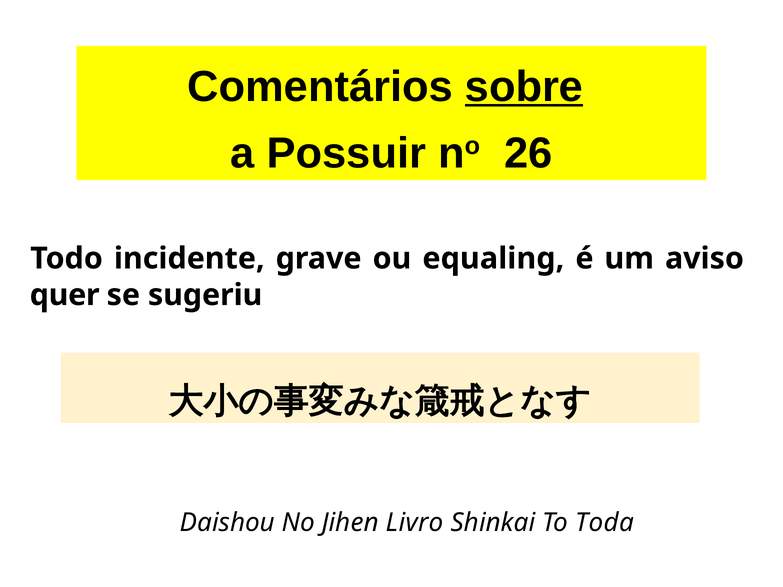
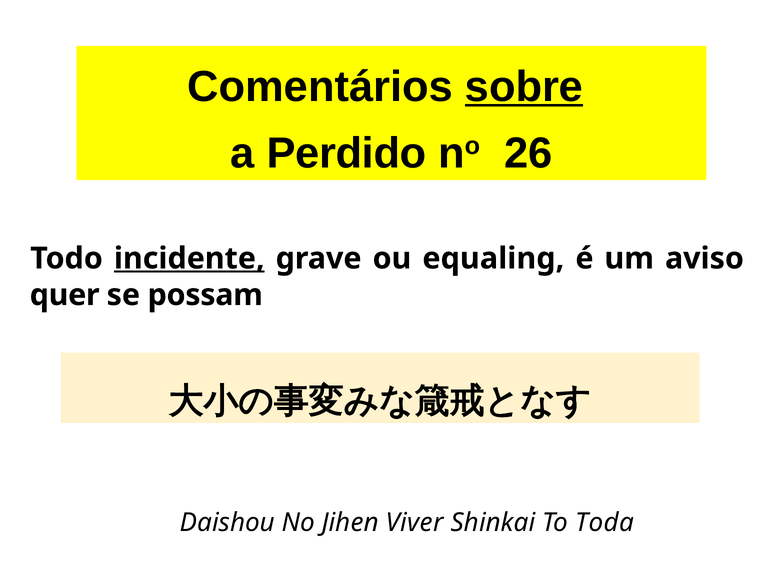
Possuir: Possuir -> Perdido (347, 153)
incidente underline: none -> present (189, 259)
sugeriu: sugeriu -> possam (205, 295)
Livro: Livro -> Viver (415, 523)
